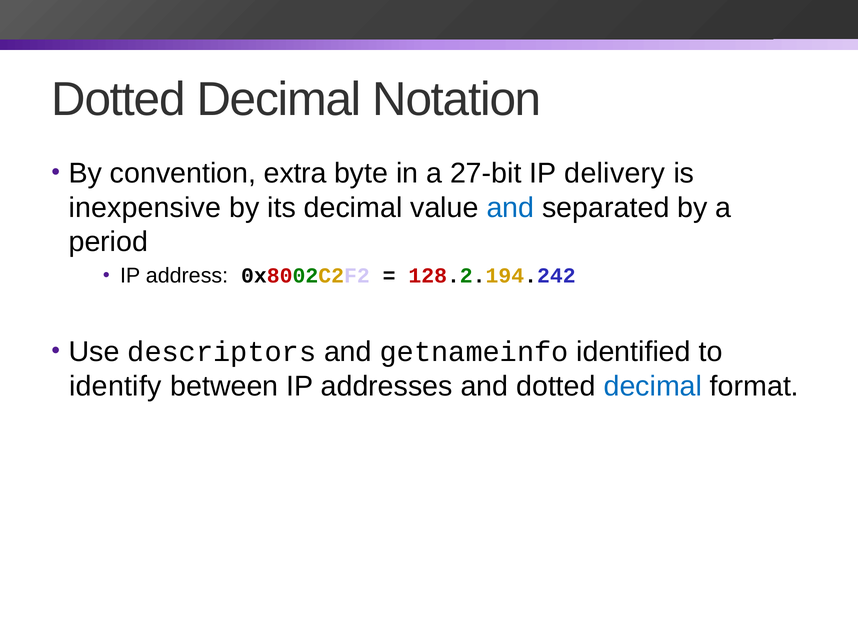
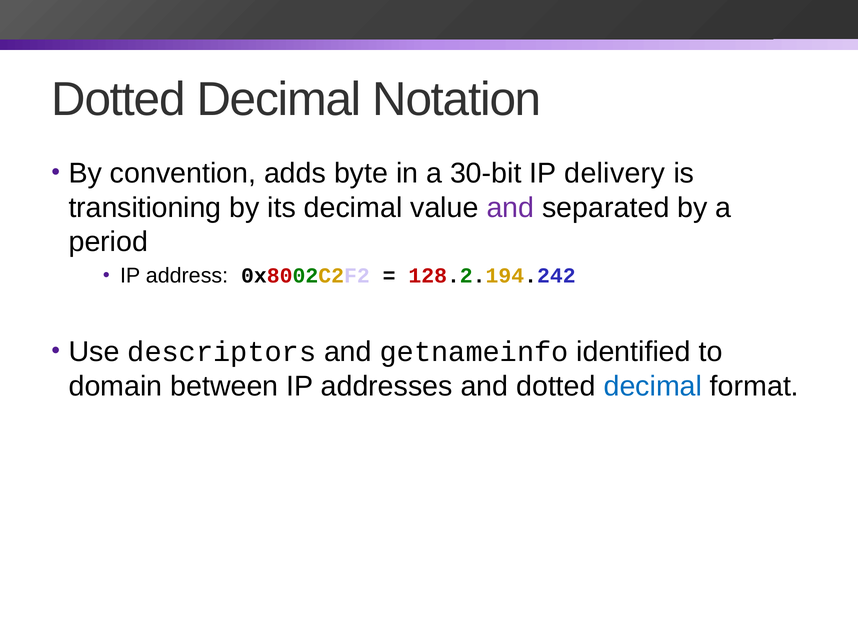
extra: extra -> adds (295, 174)
27-bit: 27-bit -> 30-bit (486, 174)
inexpensive: inexpensive -> transitioning (145, 208)
and colour: blue -> purple (510, 208)
identify: identify -> domain (116, 387)
